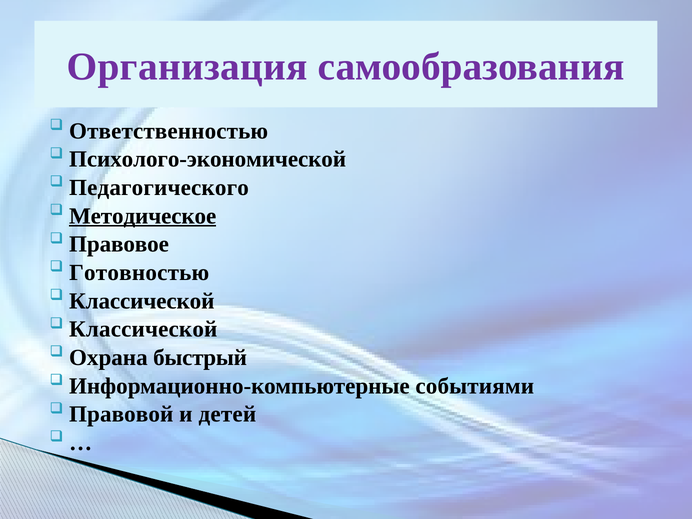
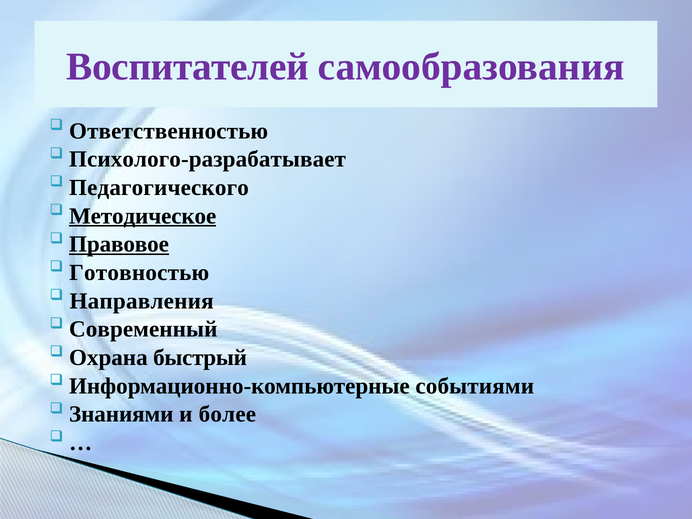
Организация: Организация -> Воспитателей (188, 67)
Психолого-экономической: Психолого-экономической -> Психолого-разрабатывает (208, 159)
Правовое underline: none -> present (119, 244)
Классической: Классической -> Направления (142, 301)
Классической: Классической -> Современный (143, 329)
Правовой: Правовой -> Знаниями (121, 414)
детей: детей -> более (227, 414)
